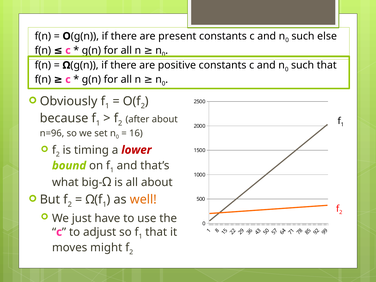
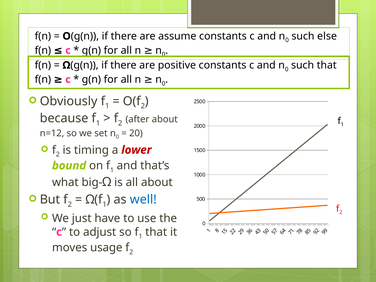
present: present -> assume (177, 36)
n=96: n=96 -> n=12 (52, 133)
16: 16 -> 20 (136, 133)
well colour: orange -> blue (143, 200)
might: might -> usage (106, 248)
